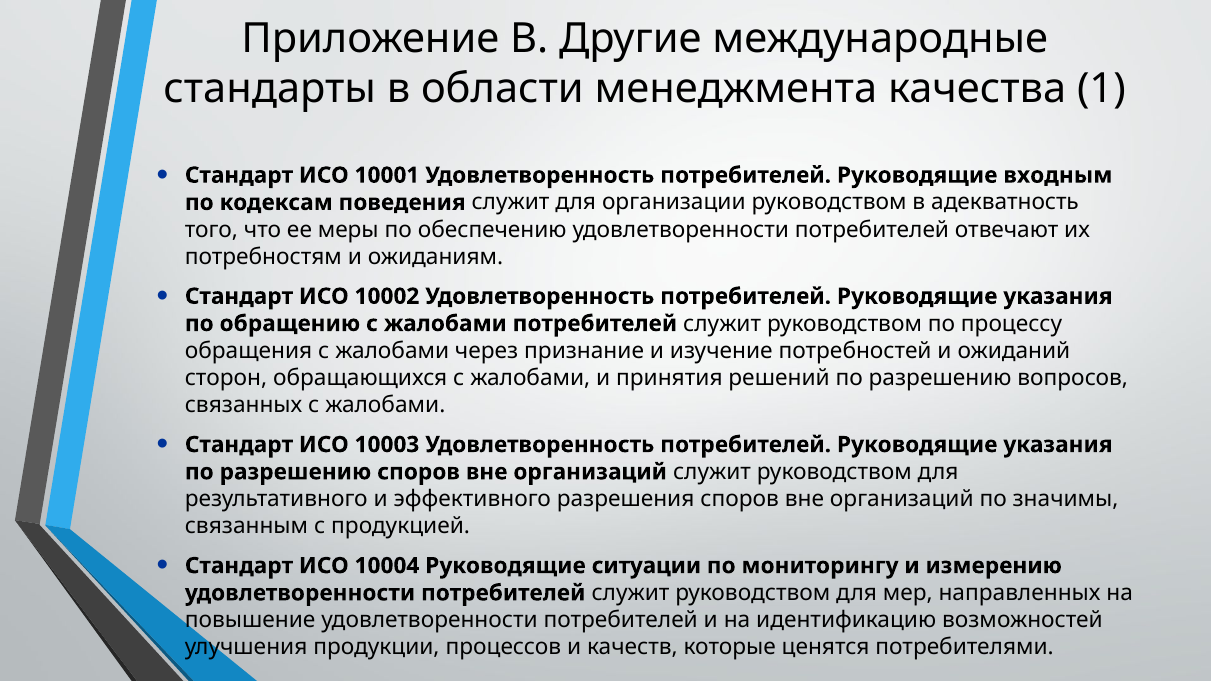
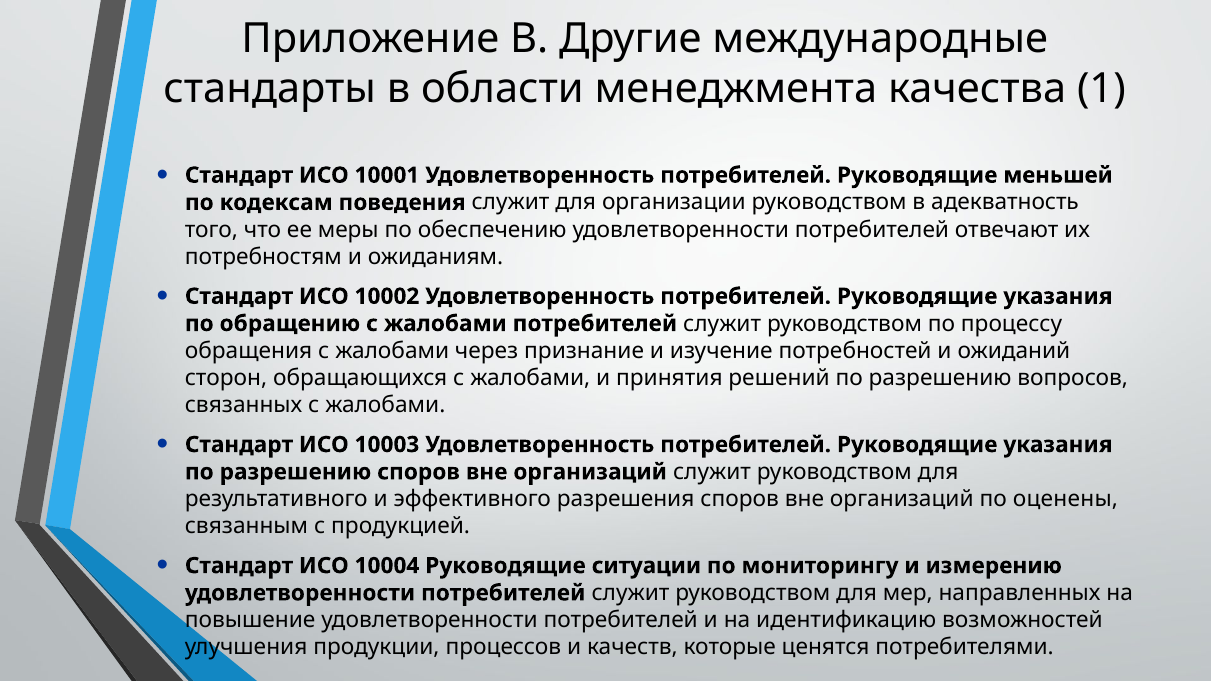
входным: входным -> меньшей (1058, 175)
значимы: значимы -> оценены (1065, 499)
